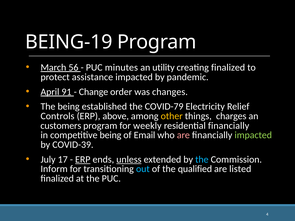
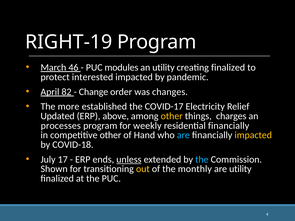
BEING-19: BEING-19 -> RIGHT-19 (69, 42)
56: 56 -> 46 (73, 67)
minutes: minutes -> modules (121, 67)
assistance: assistance -> interested (93, 77)
91: 91 -> 82 (67, 92)
The being: being -> more (69, 107)
COVID-79: COVID-79 -> COVID-17 (164, 107)
Controls: Controls -> Updated (58, 116)
customers: customers -> processes (61, 126)
competitive being: being -> other (110, 135)
Email: Email -> Hand (144, 135)
are colour: pink -> light blue (183, 135)
impacted colour: light green -> yellow (253, 135)
COVID-39: COVID-39 -> COVID-18 (73, 145)
ERP underline: present -> none (83, 160)
Inform: Inform -> Shown (54, 169)
out colour: light blue -> yellow (143, 169)
qualified: qualified -> monthly (195, 169)
are listed: listed -> utility (240, 169)
